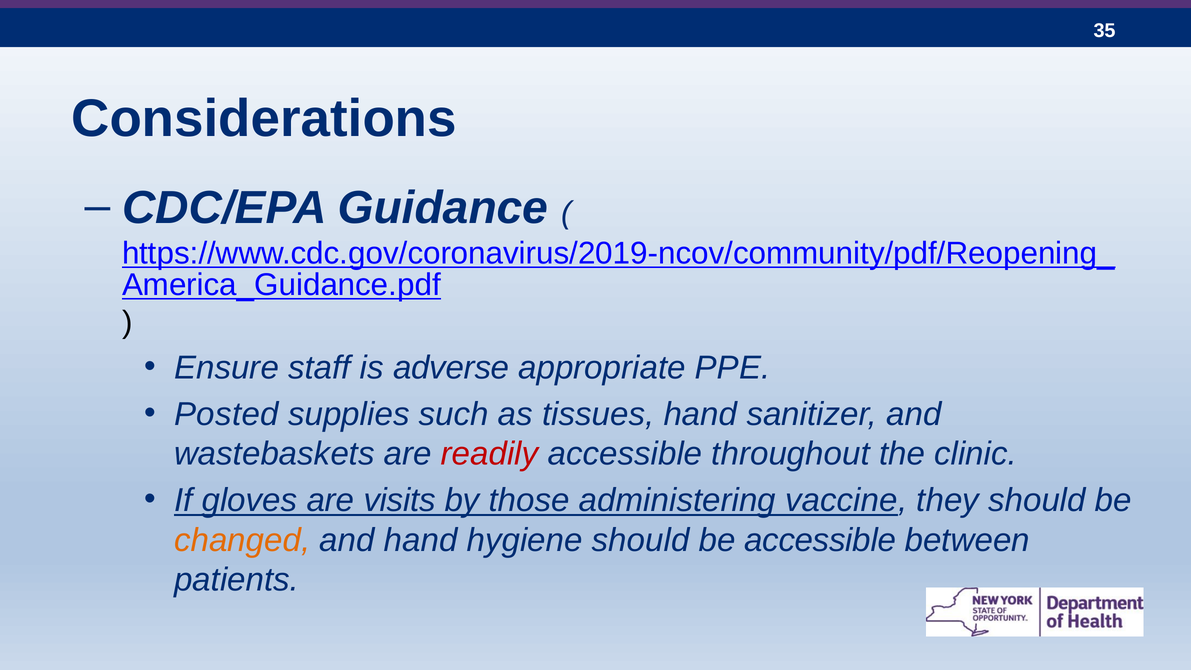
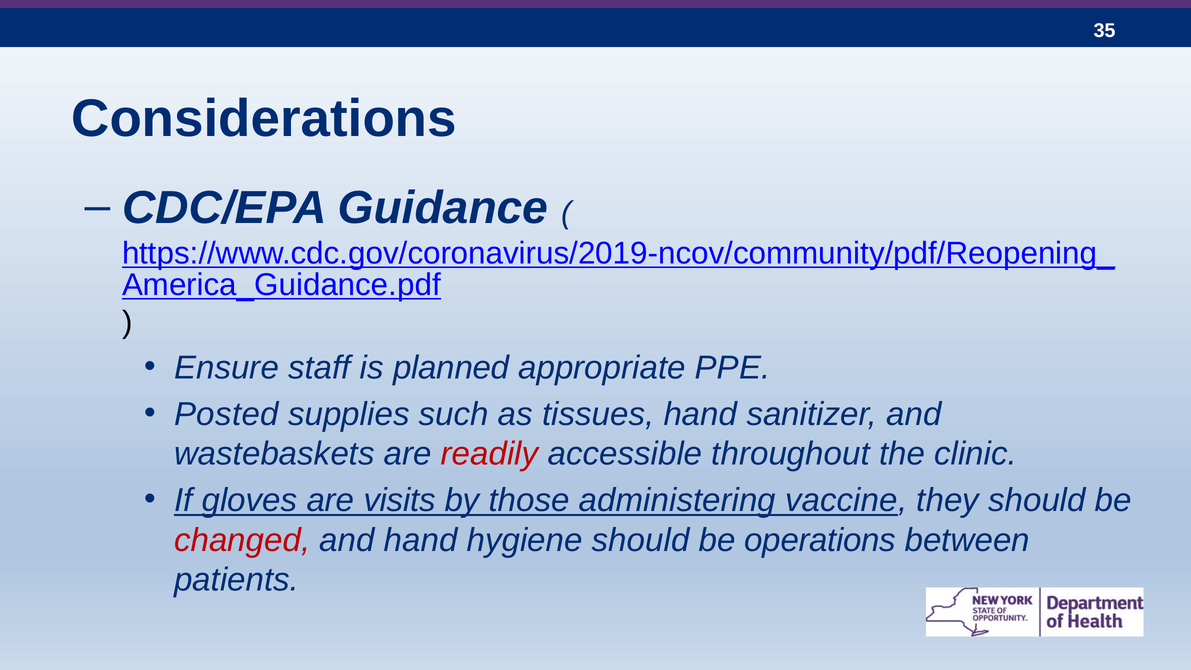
adverse: adverse -> planned (451, 368)
changed colour: orange -> red (242, 540)
be accessible: accessible -> operations (820, 540)
